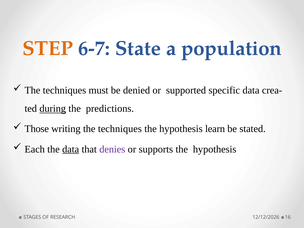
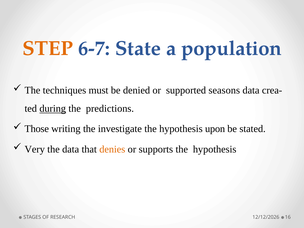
specific: specific -> seasons (224, 90)
writing the techniques: techniques -> investigate (120, 129)
learn: learn -> upon (215, 129)
Each: Each -> Very (35, 149)
data underline: present -> none (71, 149)
denies colour: purple -> orange (112, 149)
